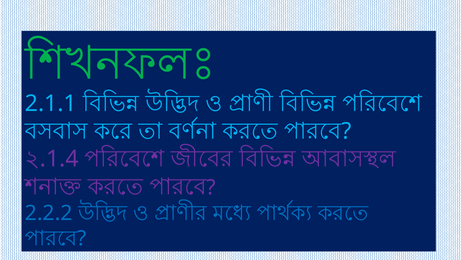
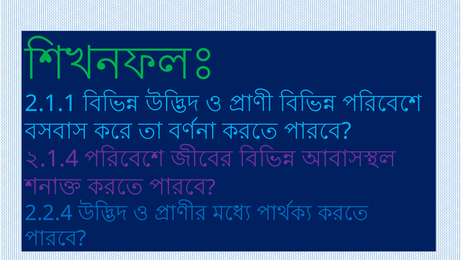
2.2.2: 2.2.2 -> 2.2.4 (49, 213)
